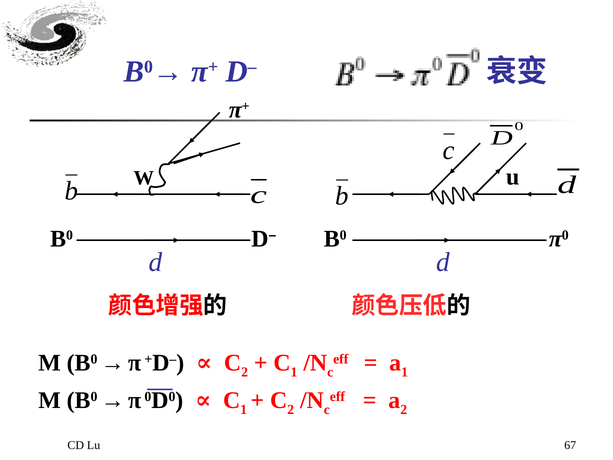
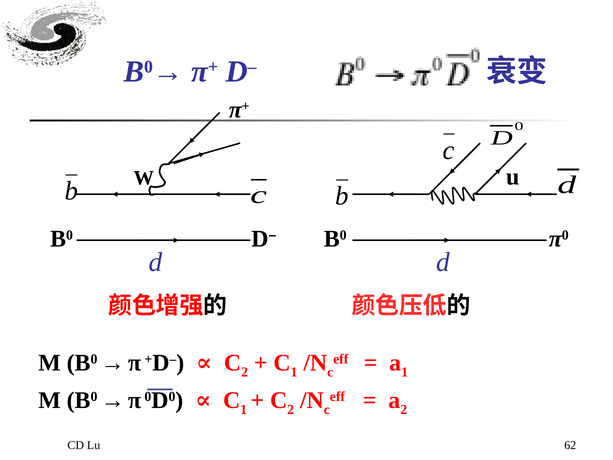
67: 67 -> 62 (570, 445)
